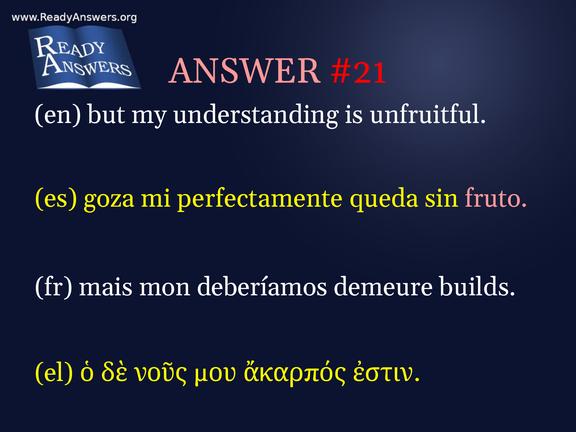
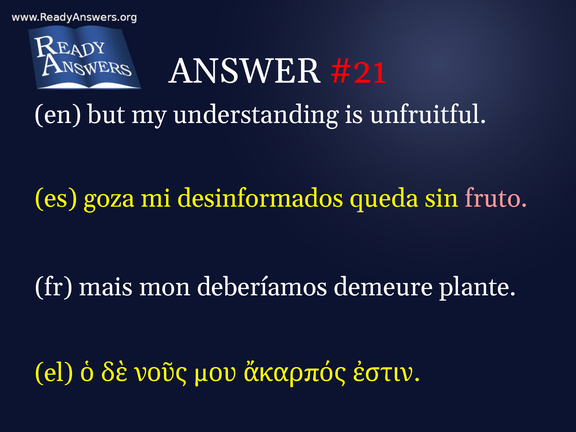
ANSWER colour: pink -> white (245, 71)
perfectamente: perfectamente -> desinformados (260, 198)
builds: builds -> plante (478, 287)
